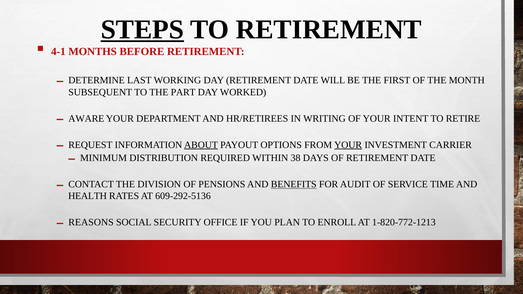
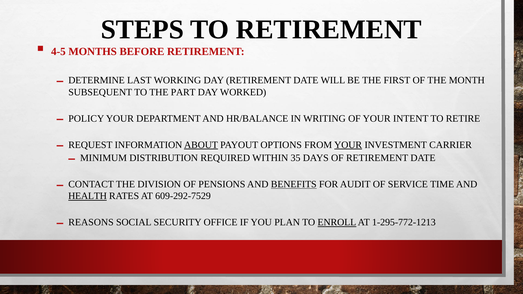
STEPS underline: present -> none (142, 30)
4-1: 4-1 -> 4-5 (58, 51)
AWARE: AWARE -> POLICY (86, 119)
HR/RETIREES: HR/RETIREES -> HR/BALANCE (257, 119)
38: 38 -> 35 (296, 158)
HEALTH underline: none -> present (88, 196)
609-292-5136: 609-292-5136 -> 609-292-7529 (183, 196)
ENROLL underline: none -> present (337, 223)
1-820-772-1213: 1-820-772-1213 -> 1-295-772-1213 (404, 223)
